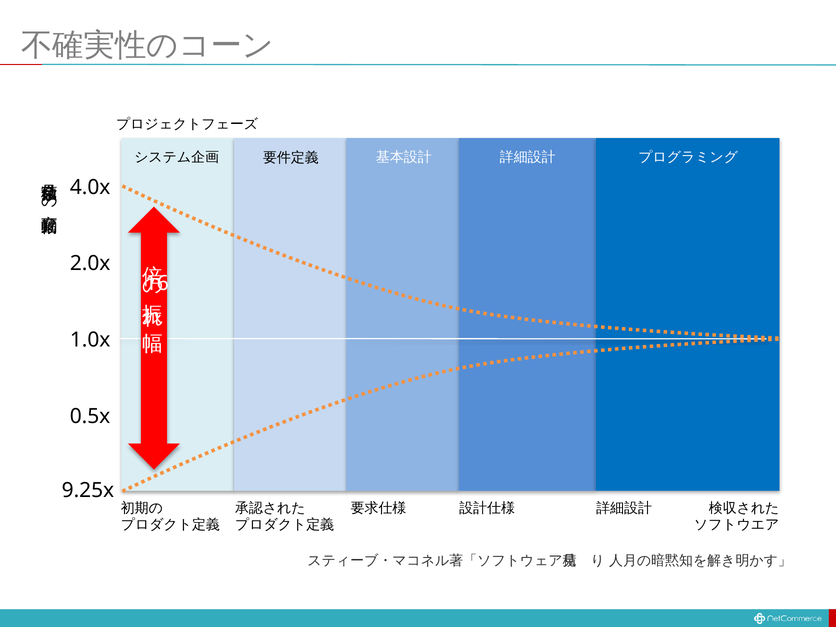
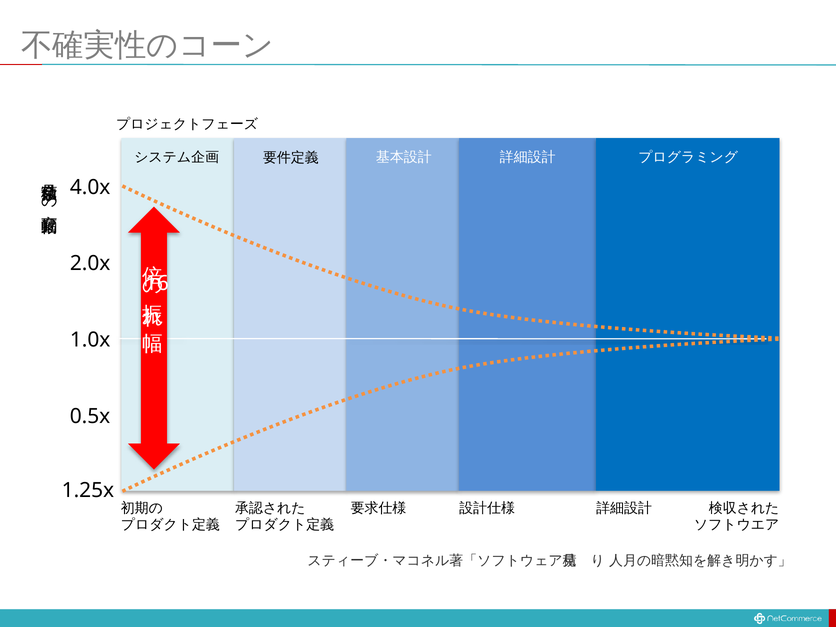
9.25x: 9.25x -> 1.25x (88, 490)
